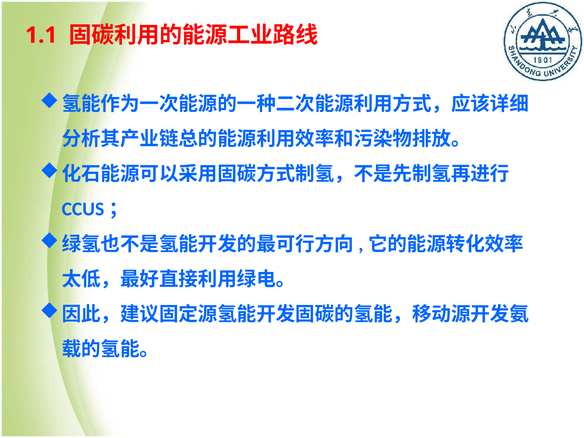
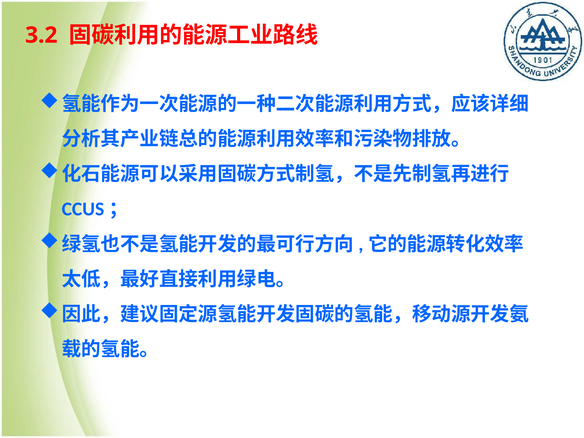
1.1: 1.1 -> 3.2 (41, 35)
